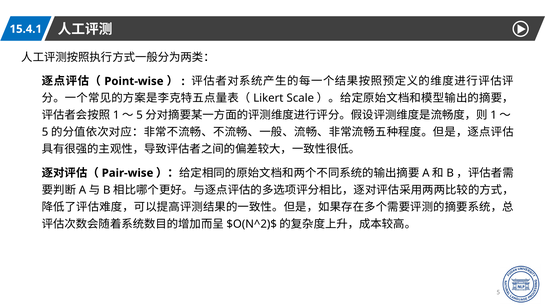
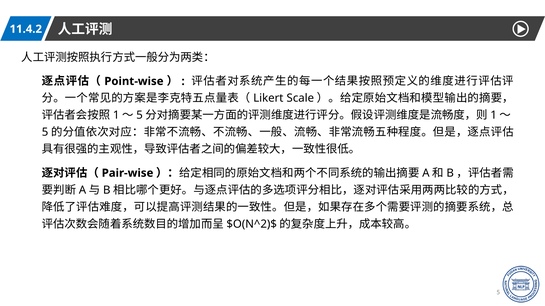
15.4.1: 15.4.1 -> 11.4.2 (26, 29)
